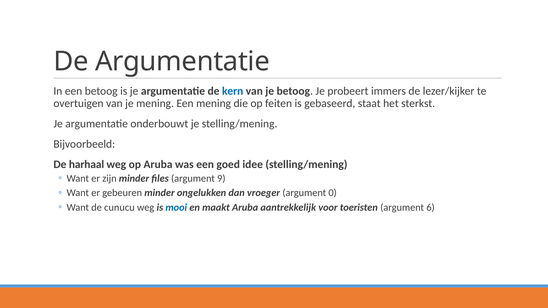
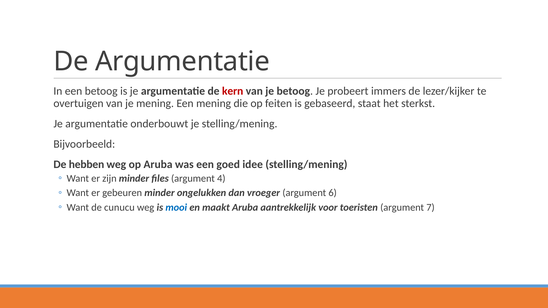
kern colour: blue -> red (233, 91)
harhaal: harhaal -> hebben (87, 164)
9: 9 -> 4 (221, 178)
0: 0 -> 6 (333, 193)
6: 6 -> 7 (431, 207)
